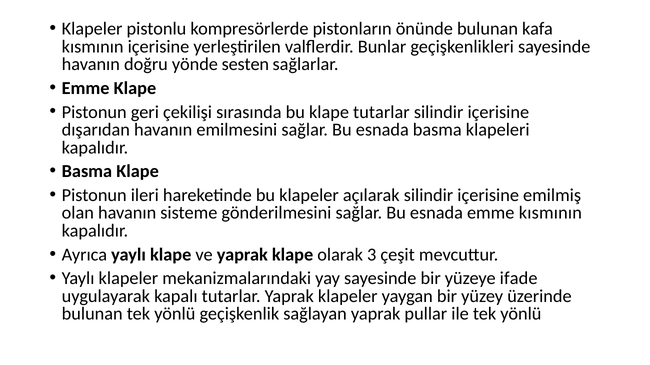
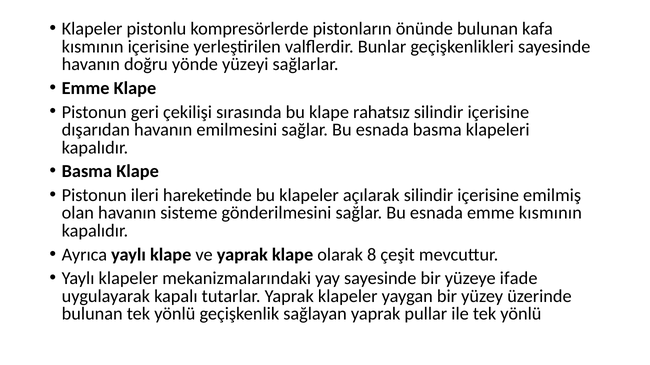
sesten: sesten -> yüzeyi (245, 64)
klape tutarlar: tutarlar -> rahatsız (382, 112)
3: 3 -> 8 (372, 255)
